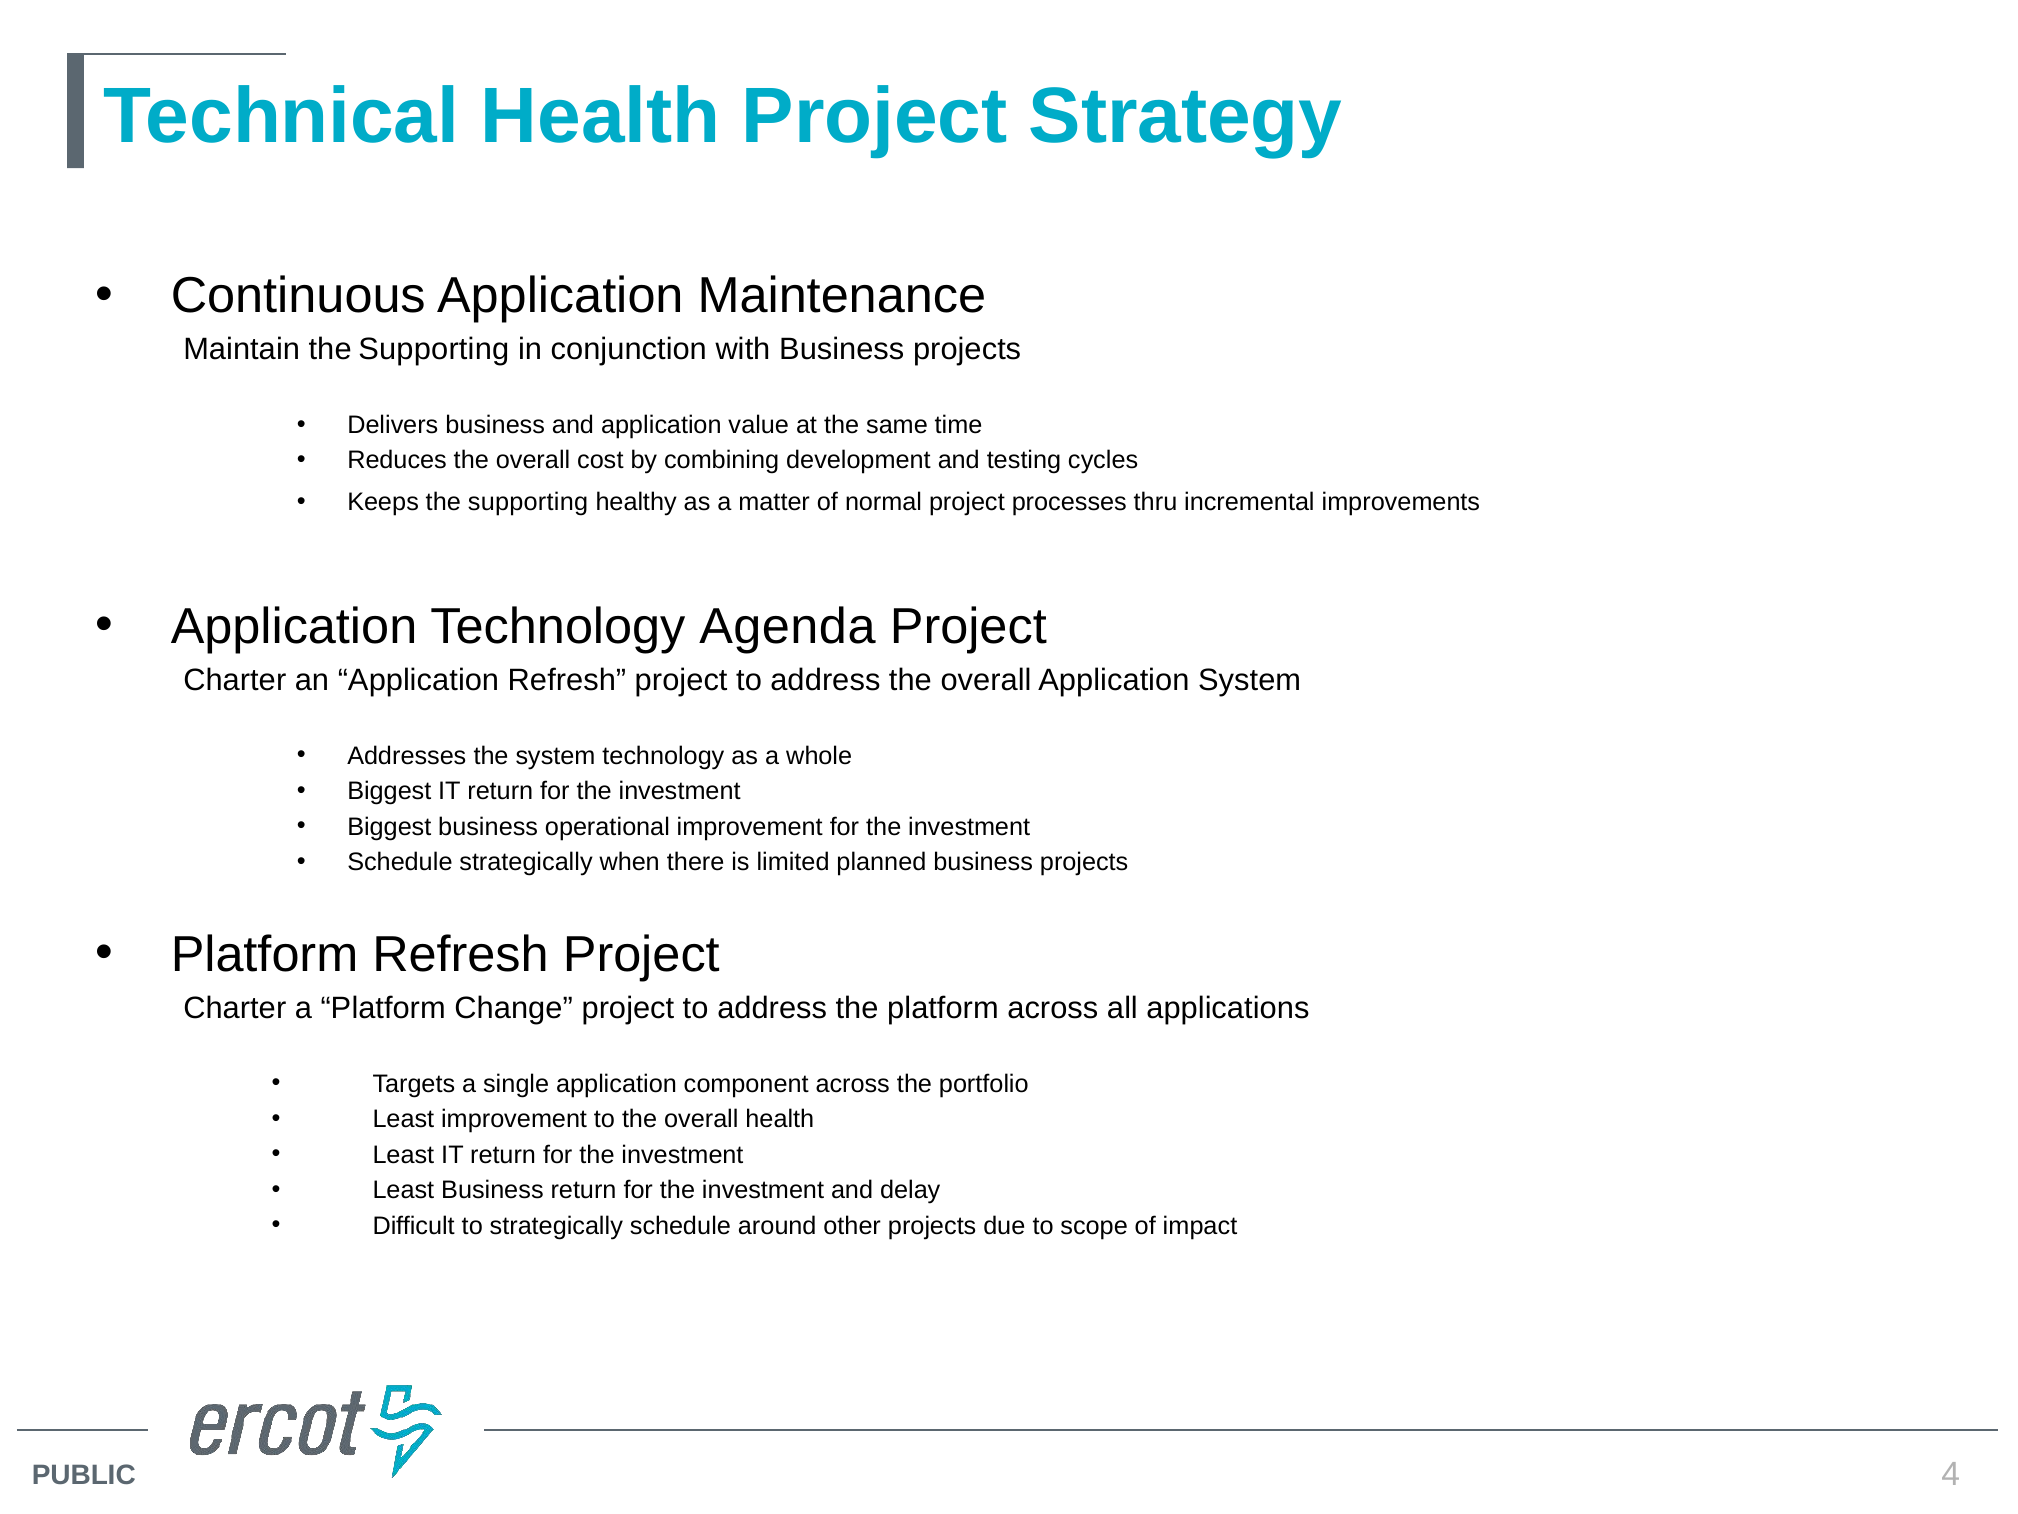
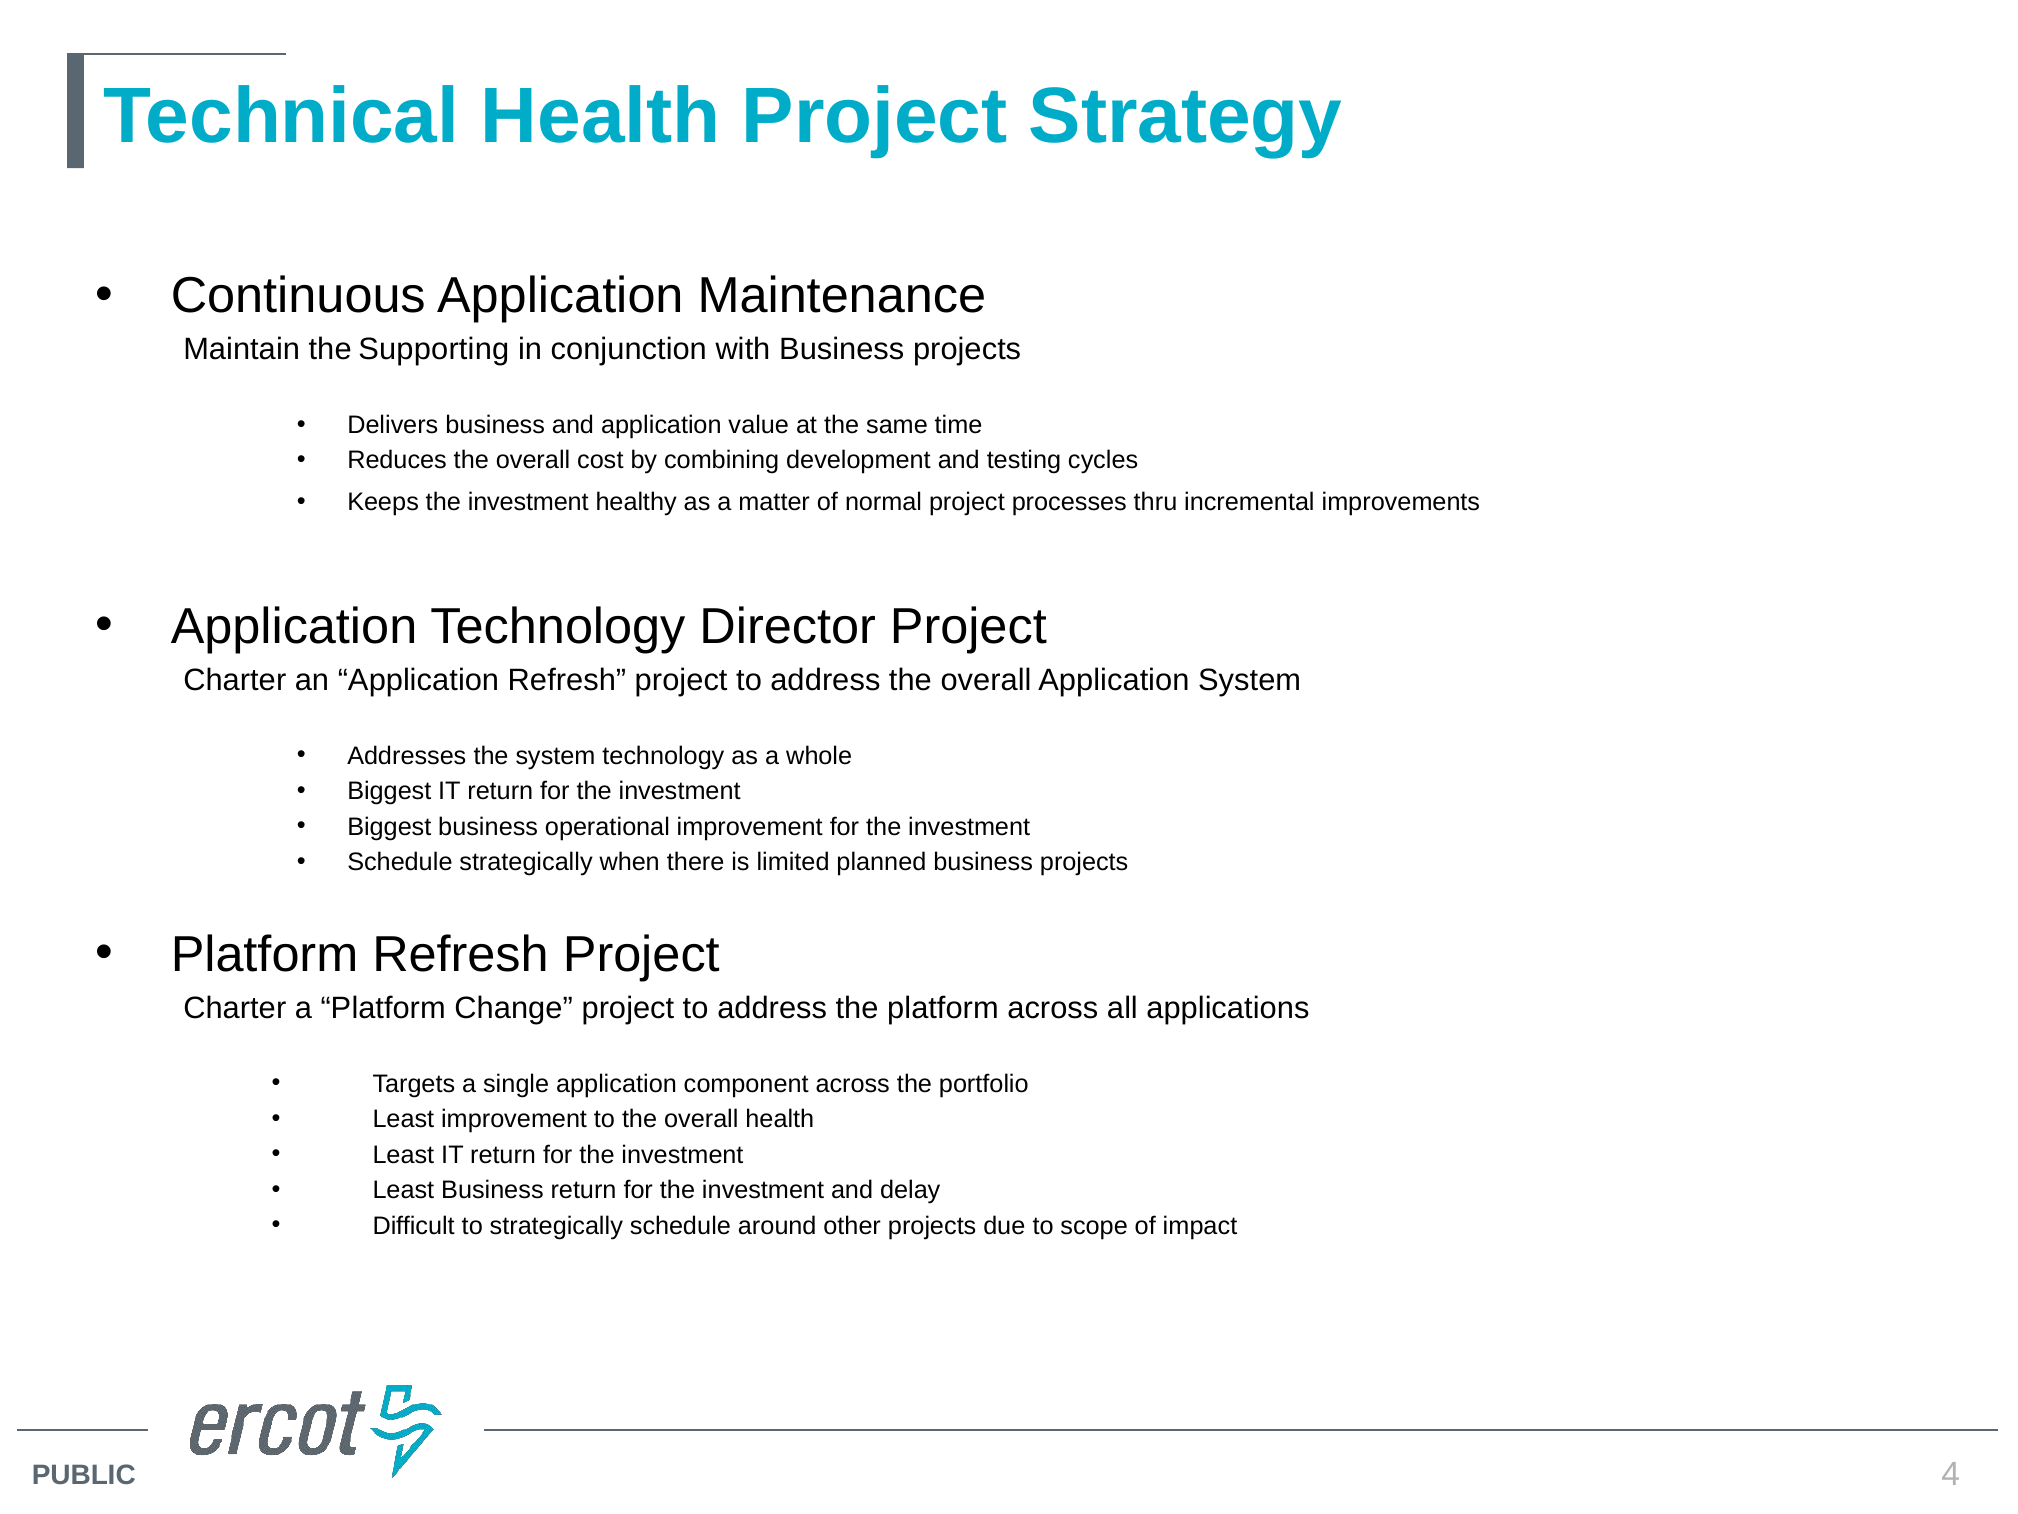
Keeps the supporting: supporting -> investment (528, 502)
Agenda: Agenda -> Director (788, 627)
